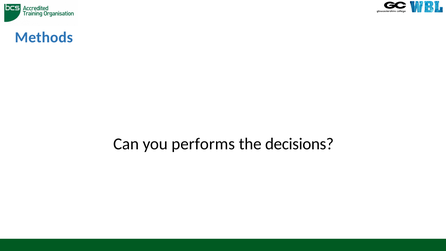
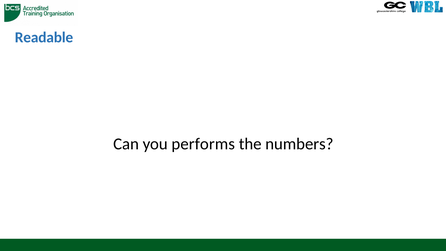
Methods: Methods -> Readable (44, 38)
decisions: decisions -> numbers (299, 144)
